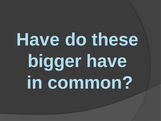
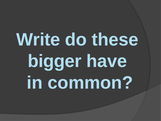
Have: Have -> Write (38, 40)
